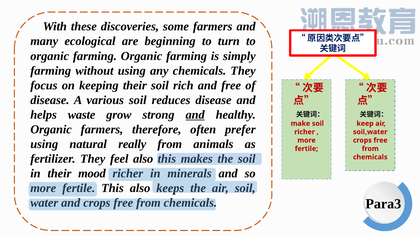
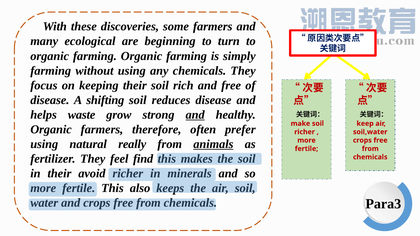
various: various -> shifting (105, 100)
animals underline: none -> present (213, 144)
feel also: also -> find (143, 159)
mood: mood -> avoid (92, 174)
